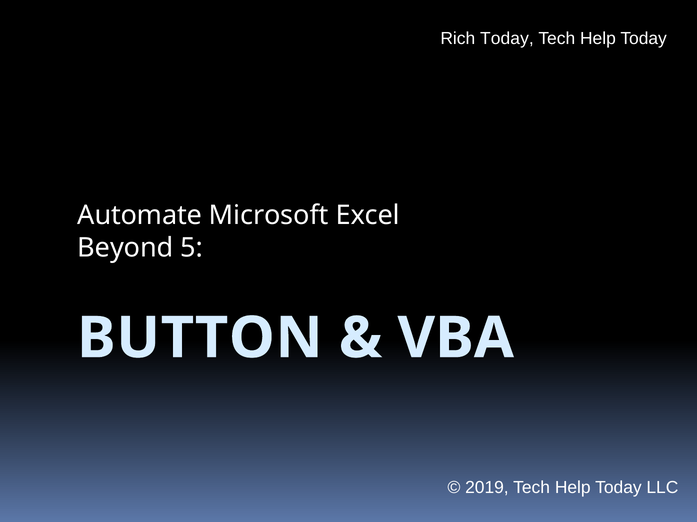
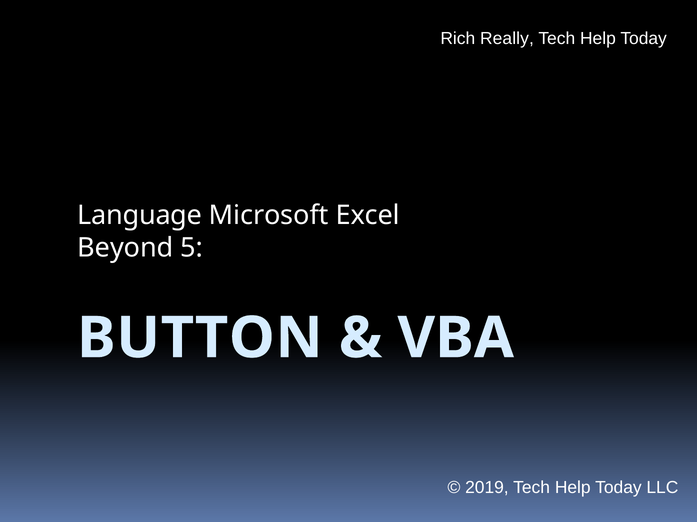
Rich Today: Today -> Really (507, 38)
Automate: Automate -> Language (140, 216)
